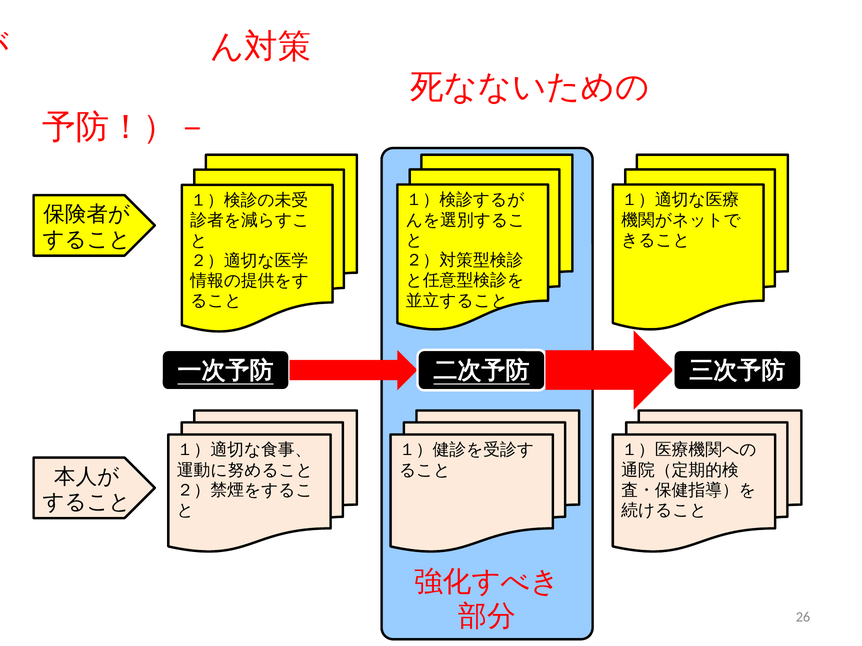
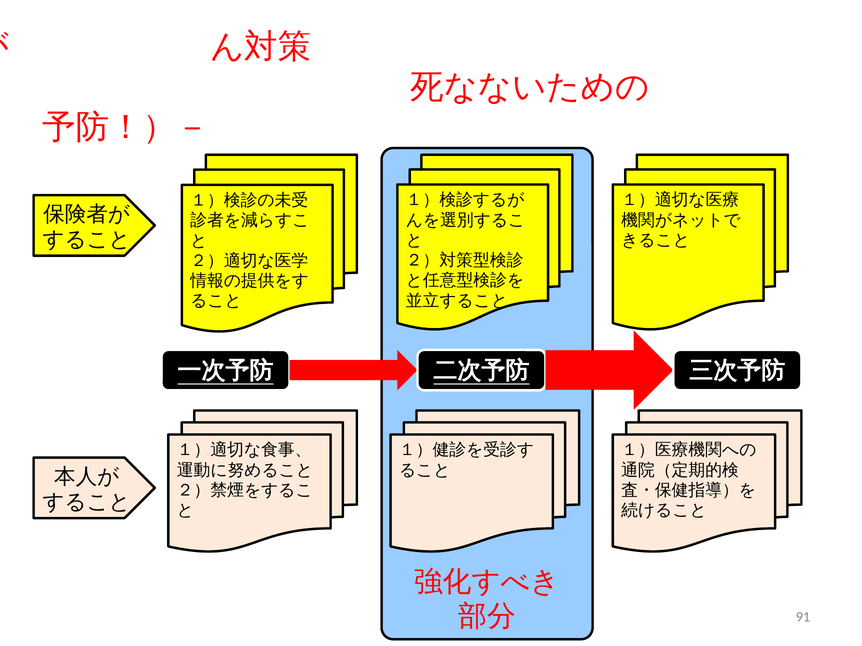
26: 26 -> 91 (803, 617)
